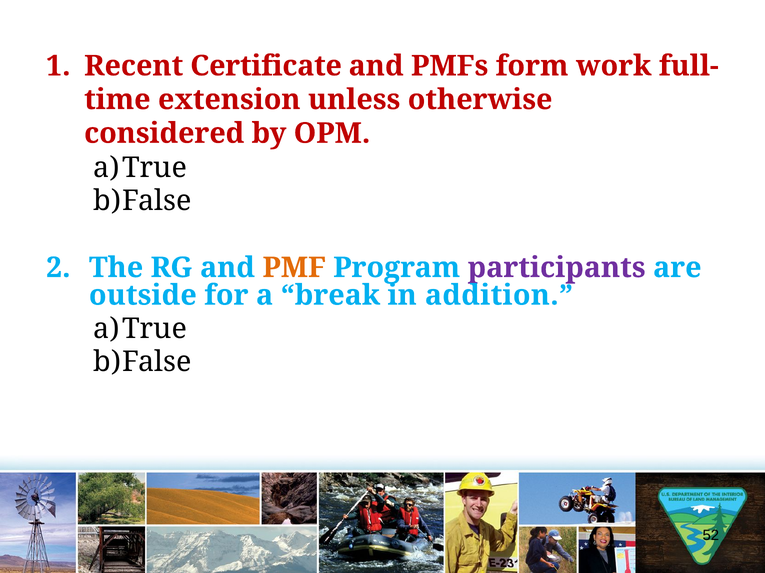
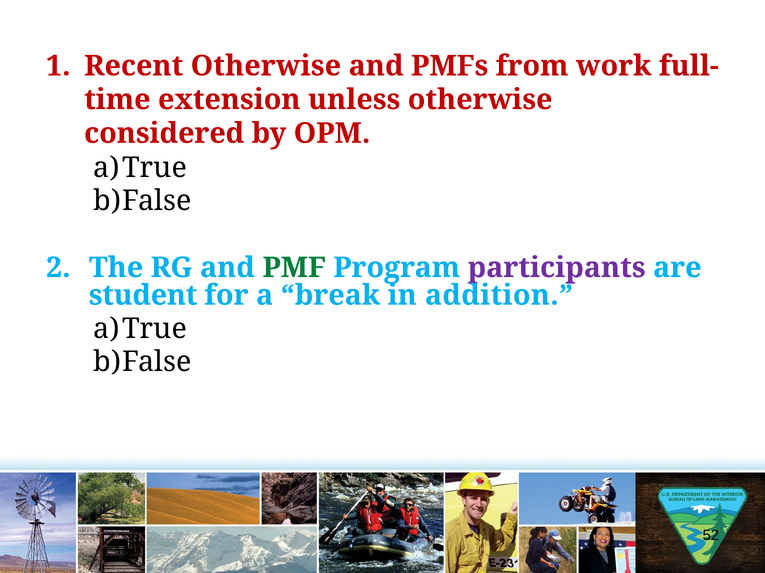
Recent Certificate: Certificate -> Otherwise (266, 66)
form: form -> from (532, 66)
PMF colour: orange -> green (294, 268)
outside: outside -> student (143, 296)
